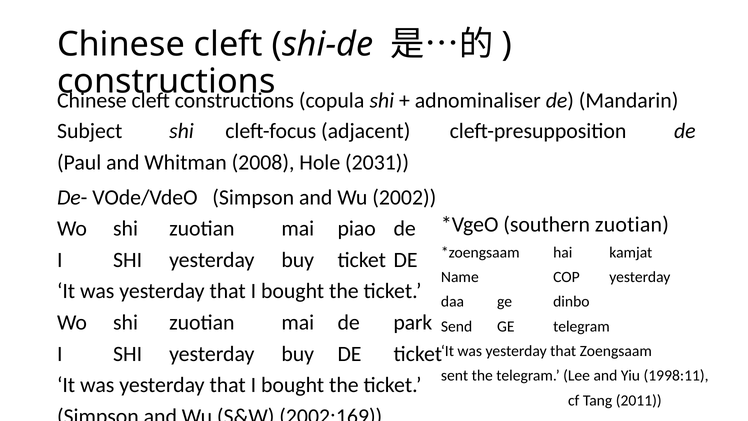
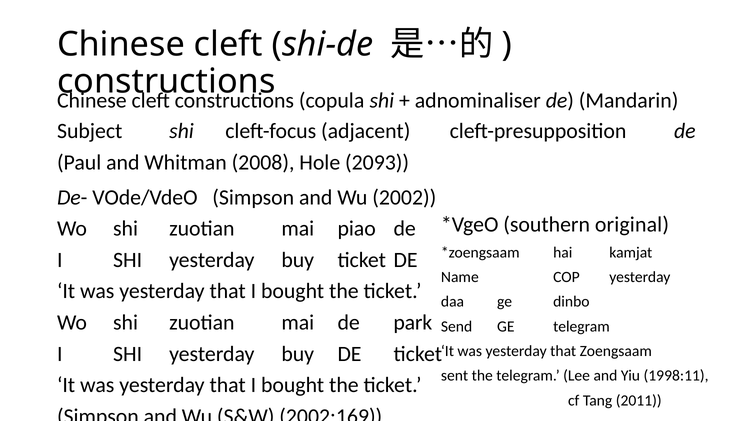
2031: 2031 -> 2093 (377, 162)
southern zuotian: zuotian -> original (632, 224)
